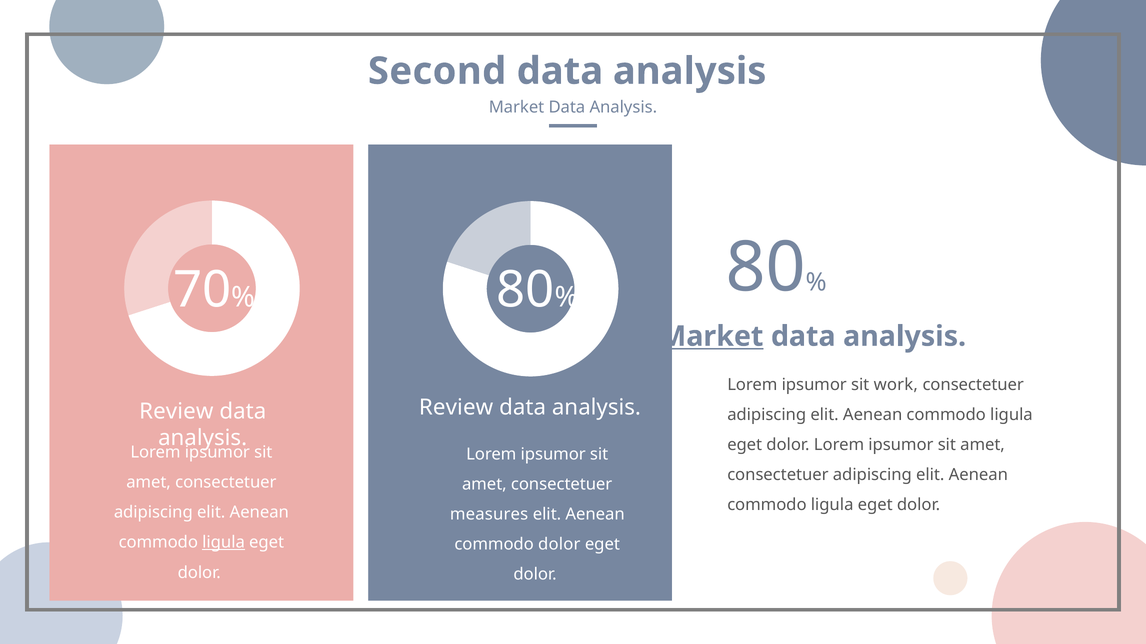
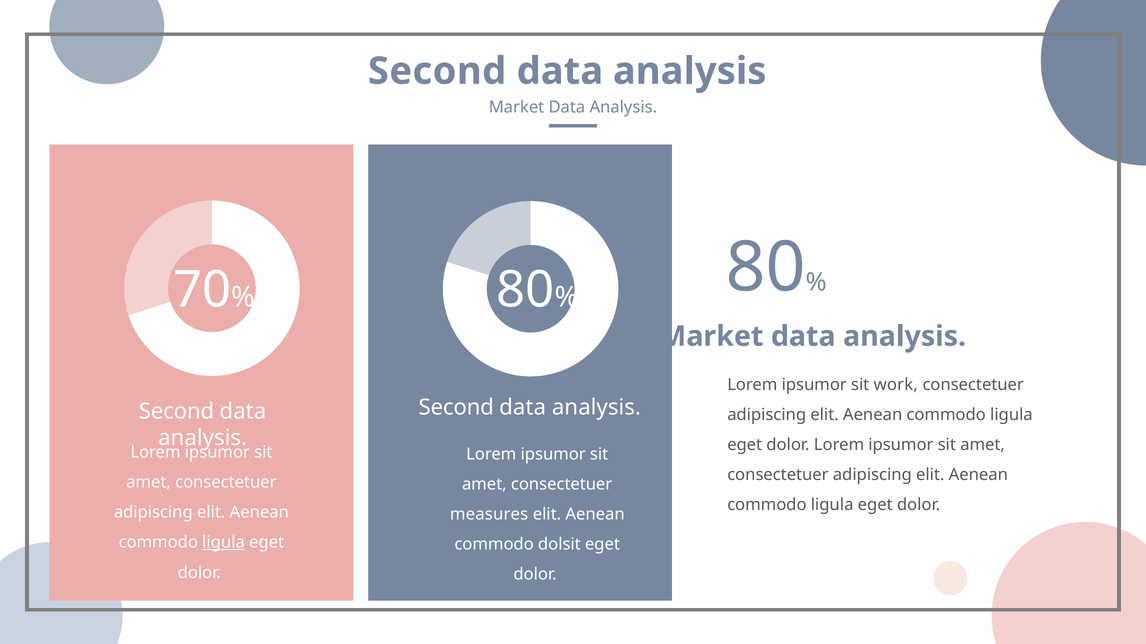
Market underline: present -> none (711, 337)
Review: Review -> Second (456, 408)
Review: Review -> Second (176, 412)
commodo dolor: dolor -> dolsit (559, 545)
